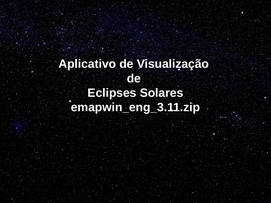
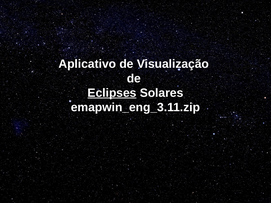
Eclipses underline: none -> present (112, 93)
